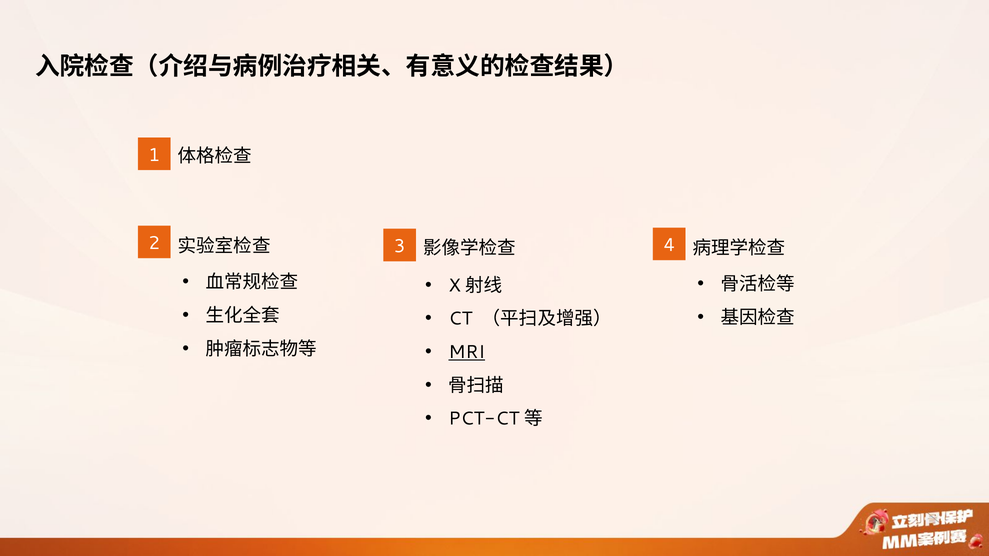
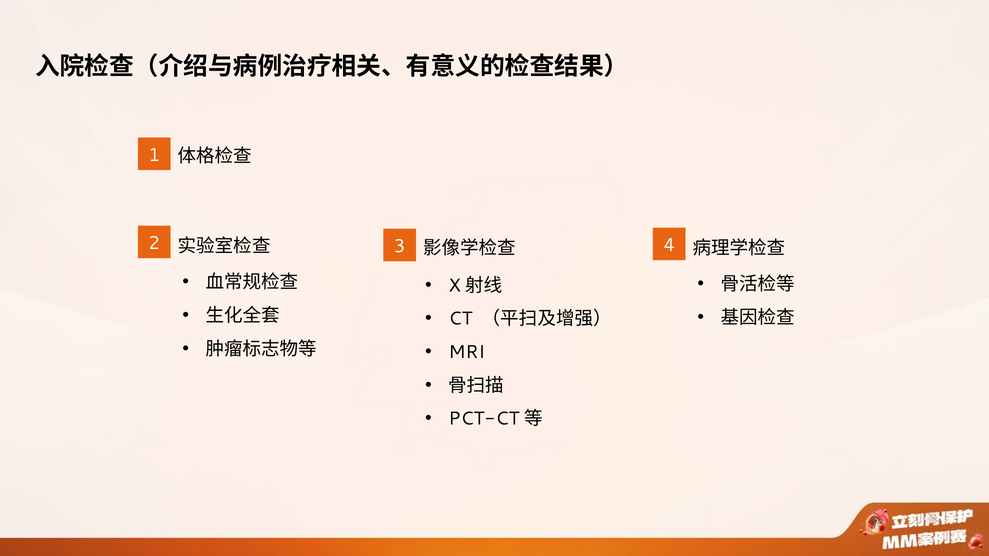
MRI underline: present -> none (467, 352)
